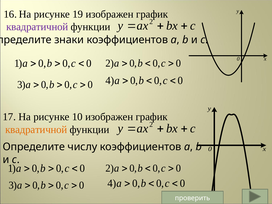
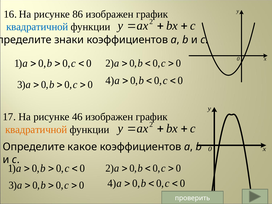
19: 19 -> 86 (78, 14)
квадратичной colour: purple -> blue (37, 27)
10: 10 -> 46 (77, 117)
числу: числу -> какое (82, 147)
